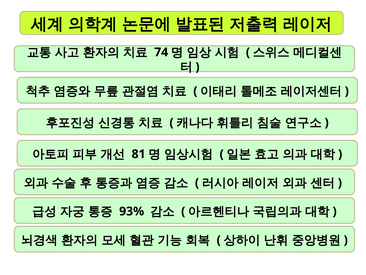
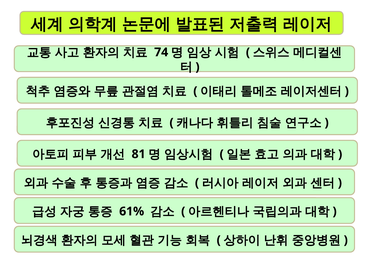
93%: 93% -> 61% (132, 211)
